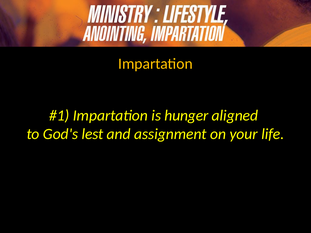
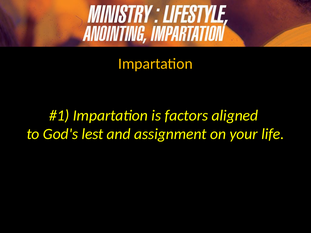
hunger: hunger -> factors (186, 116)
